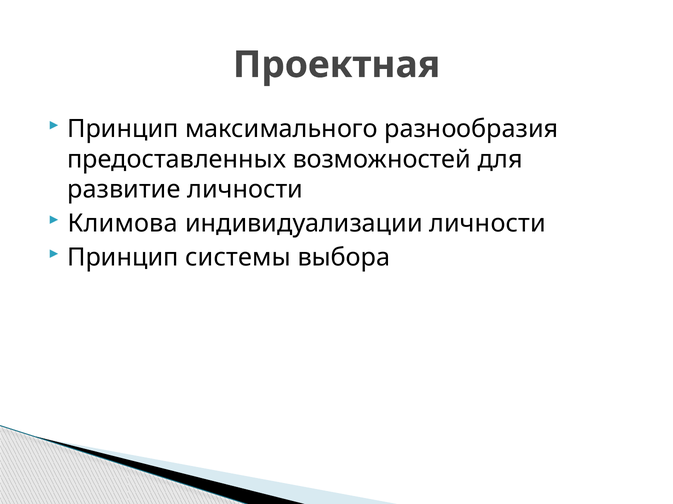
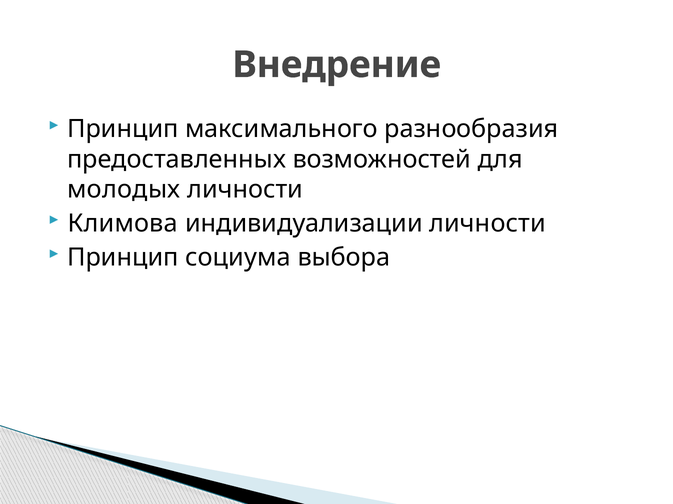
Проектная: Проектная -> Внедрение (337, 65)
развитие: развитие -> молодых (124, 190)
системы: системы -> социума (238, 258)
